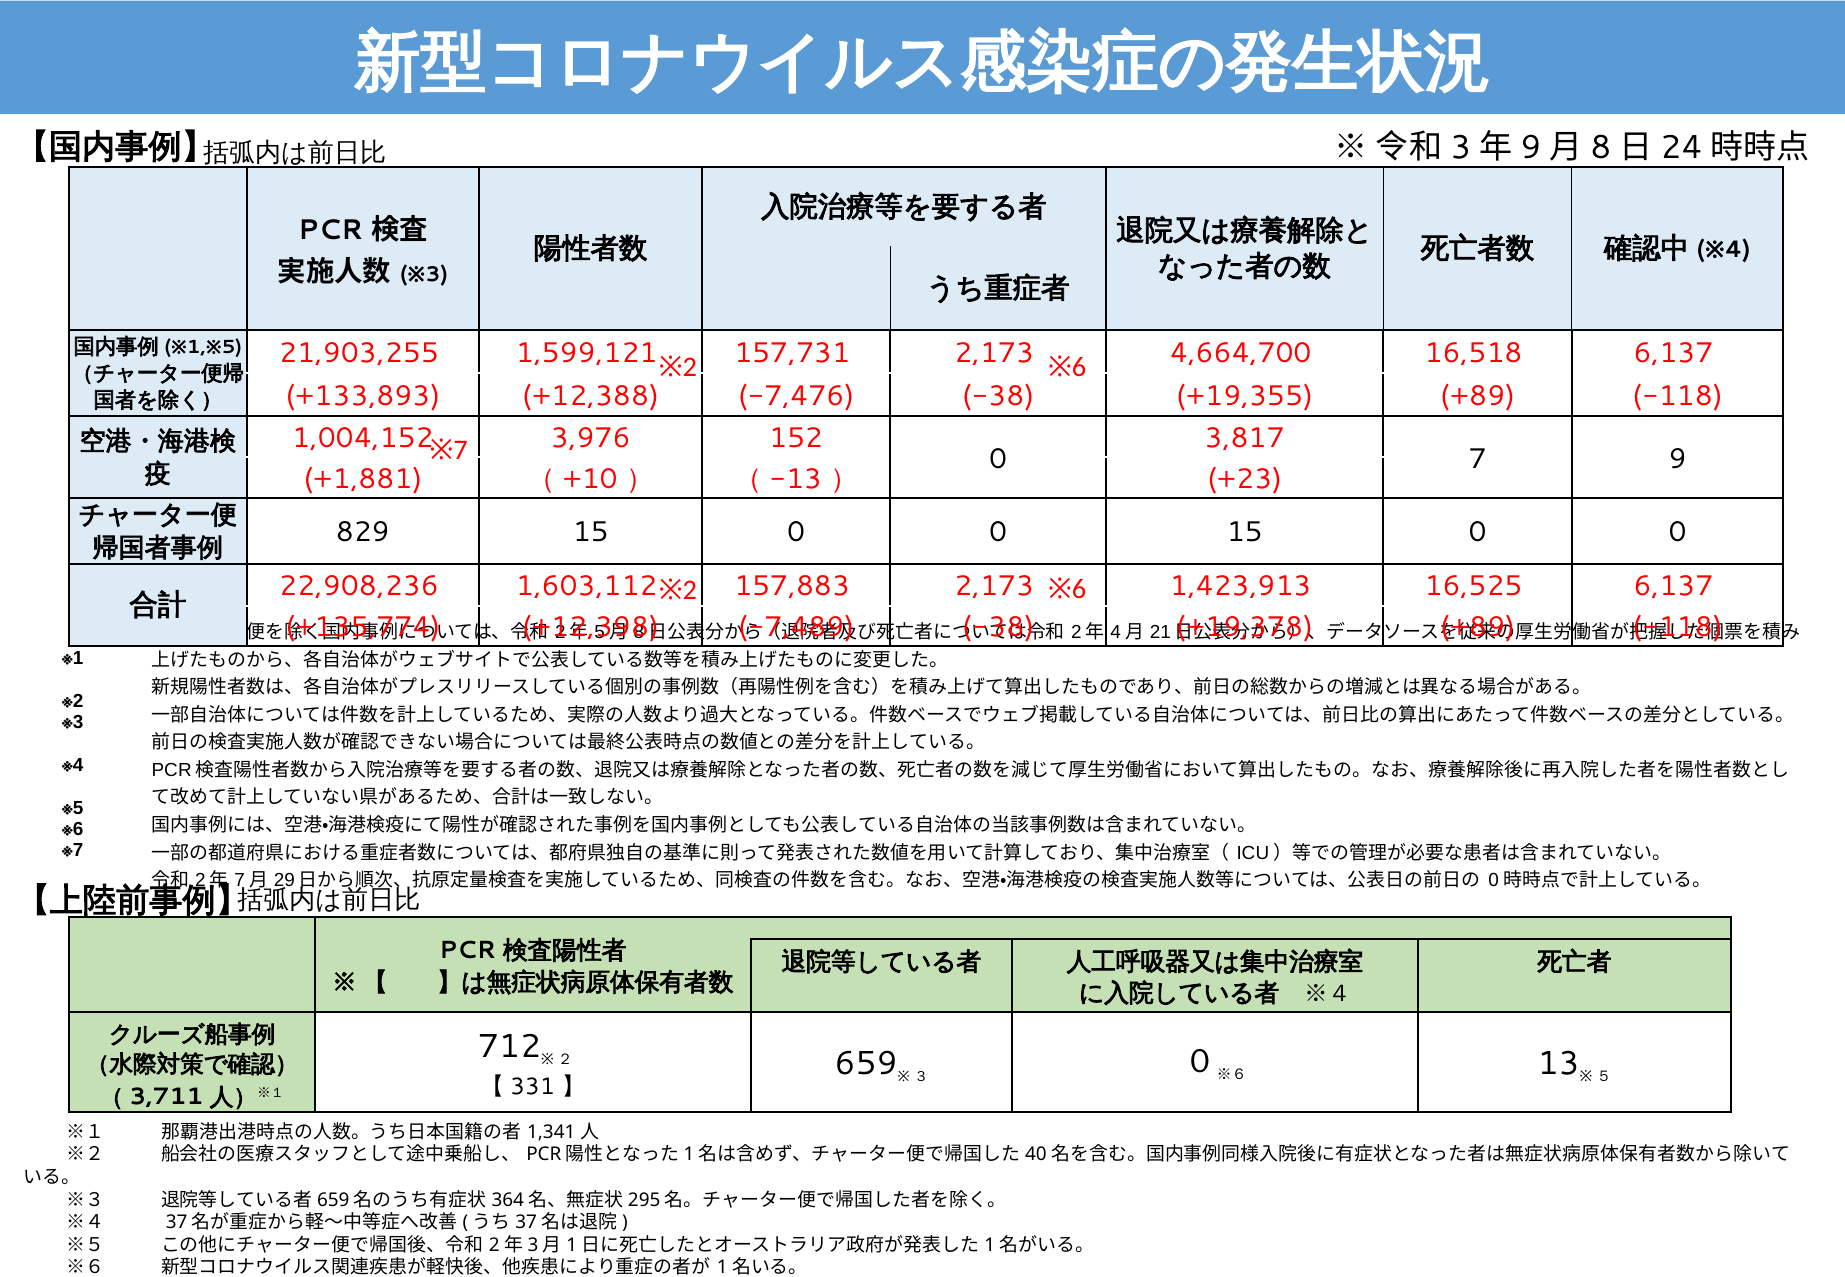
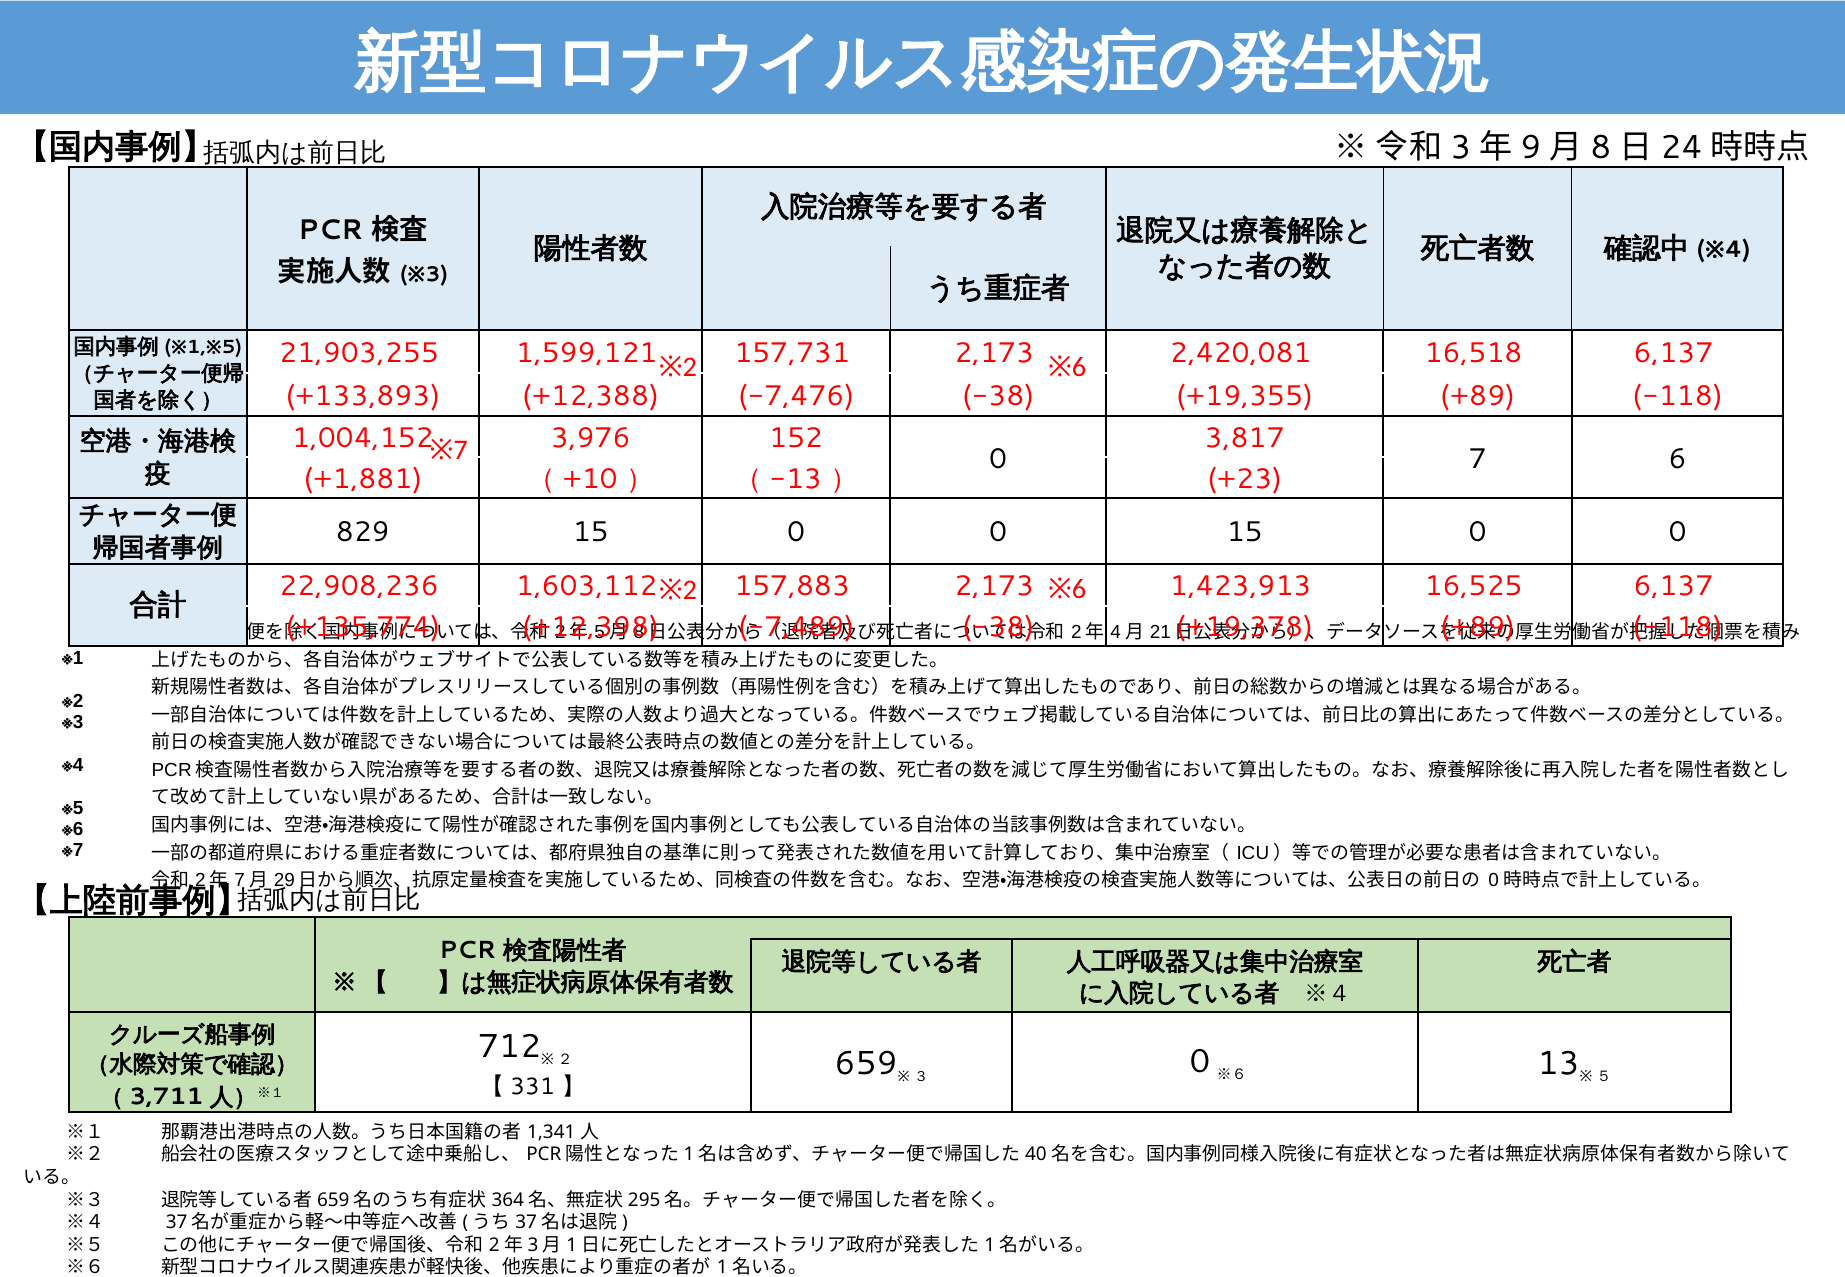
4,664,700: 4,664,700 -> 2,420,081 (1241, 353)
9: 9 -> 6 (1678, 459)
